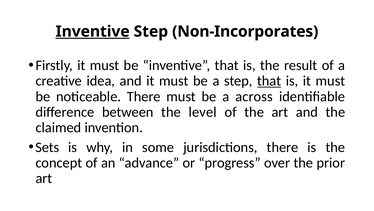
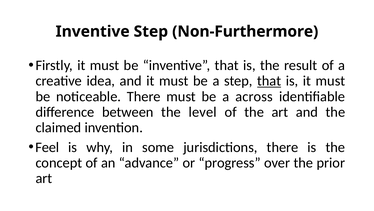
Inventive underline: present -> none (93, 31)
Non-Incorporates: Non-Incorporates -> Non-Furthermore (245, 31)
Sets: Sets -> Feel (47, 147)
